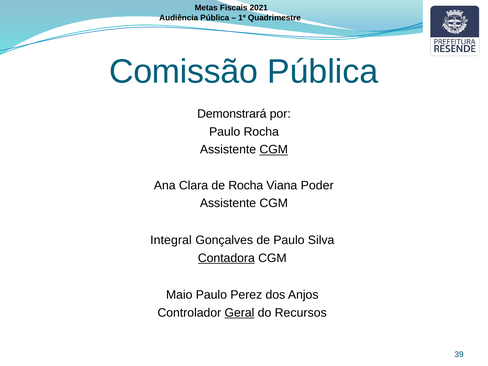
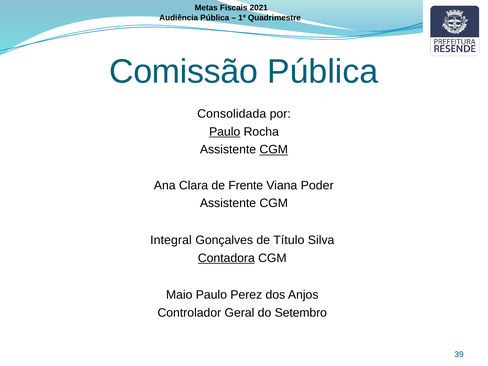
Demonstrará: Demonstrará -> Consolidada (232, 114)
Paulo underline: none -> present (225, 132)
de Rocha: Rocha -> Frente (246, 185)
de Paulo: Paulo -> Título (289, 240)
Geral underline: present -> none (239, 313)
Recursos: Recursos -> Setembro (301, 313)
